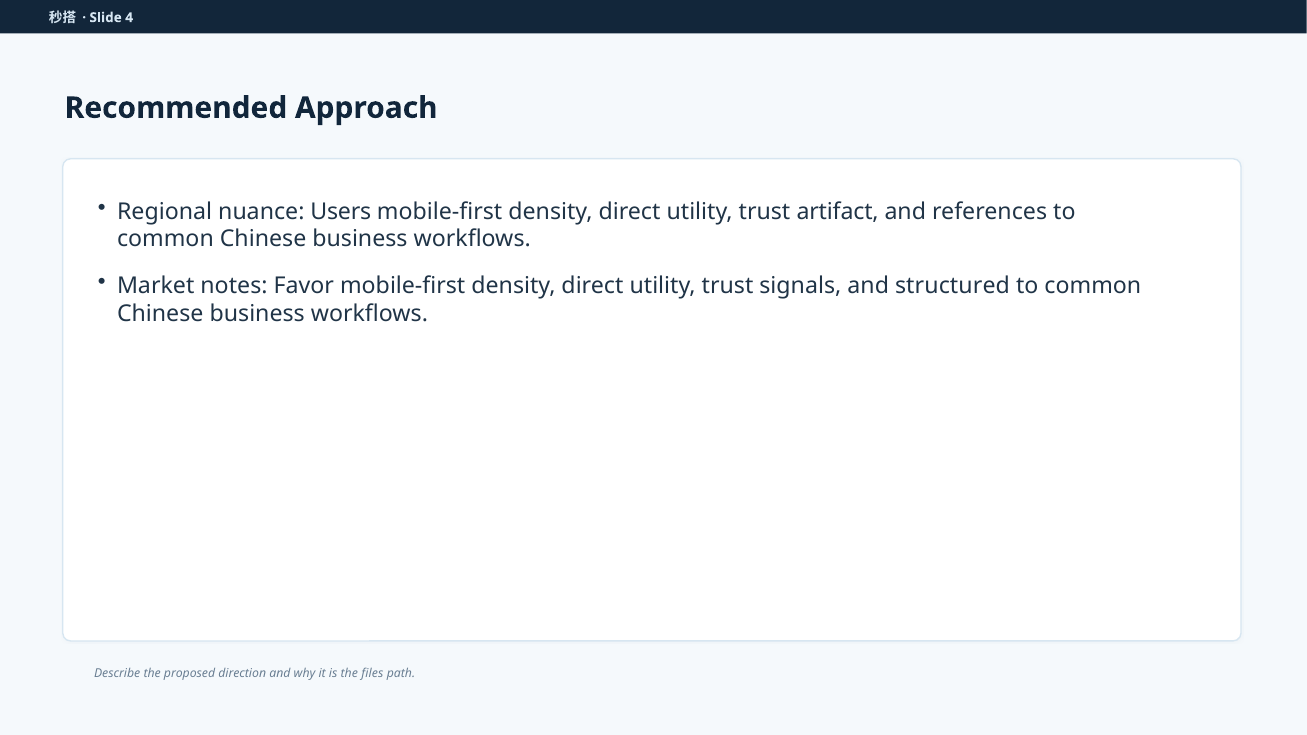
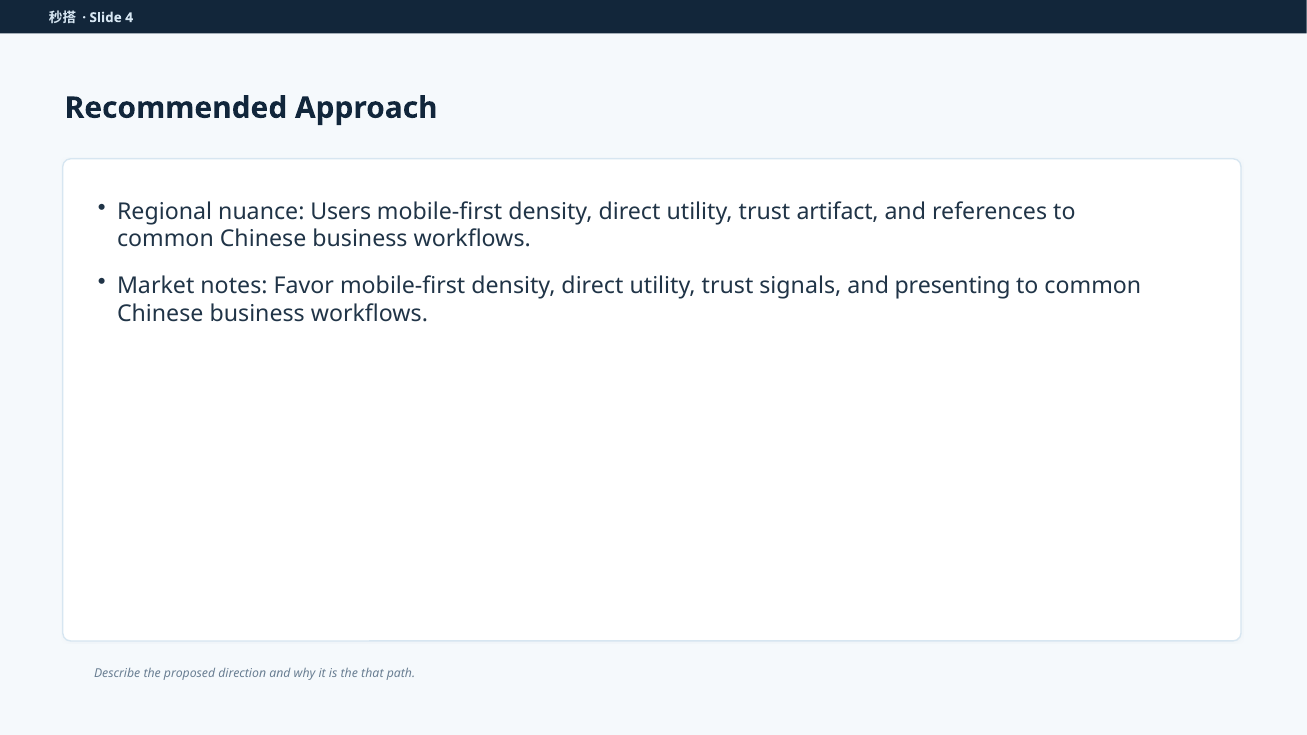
structured: structured -> presenting (953, 286)
files: files -> that (372, 673)
